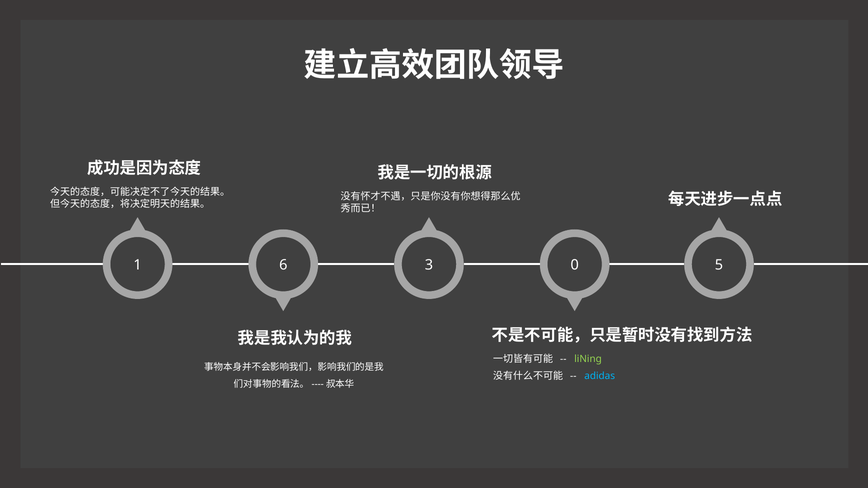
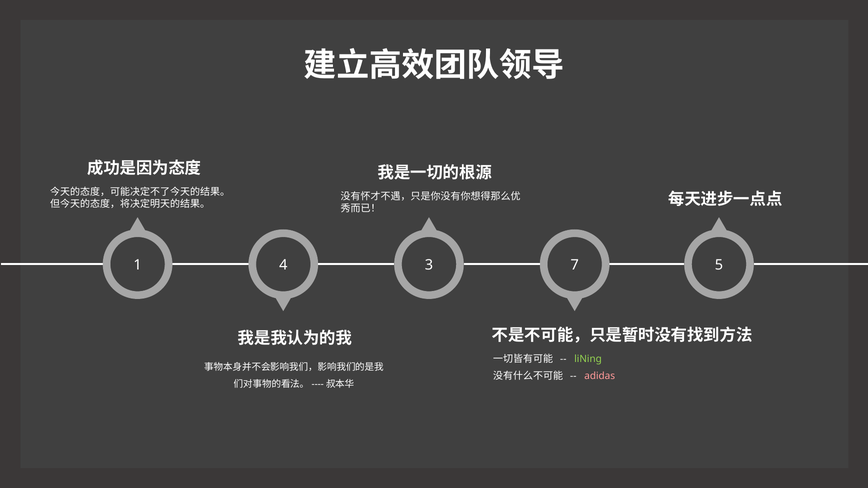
6: 6 -> 4 (283, 265)
0: 0 -> 7 (575, 265)
adidas colour: light blue -> pink (600, 376)
